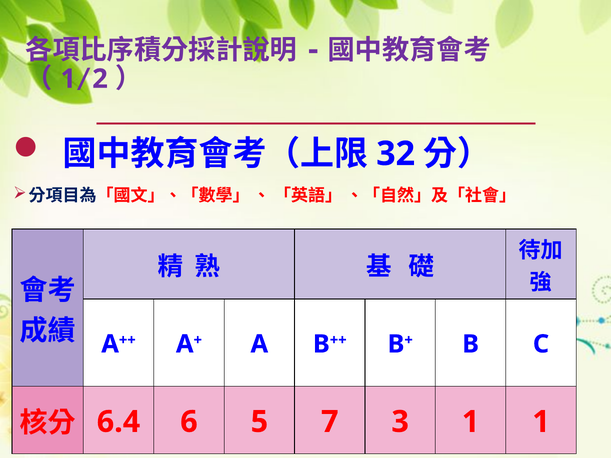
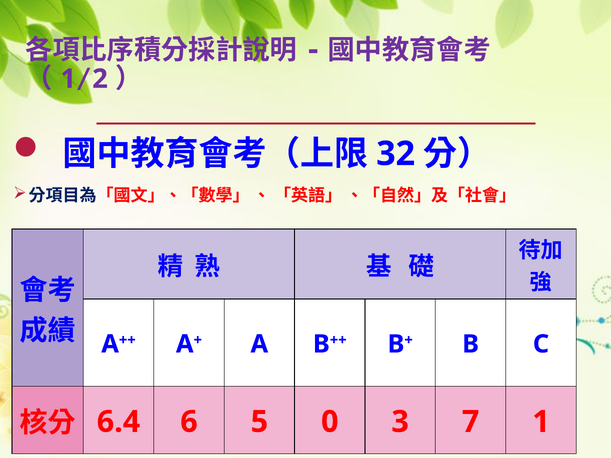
7: 7 -> 0 (330, 422)
3 1: 1 -> 7 (471, 422)
